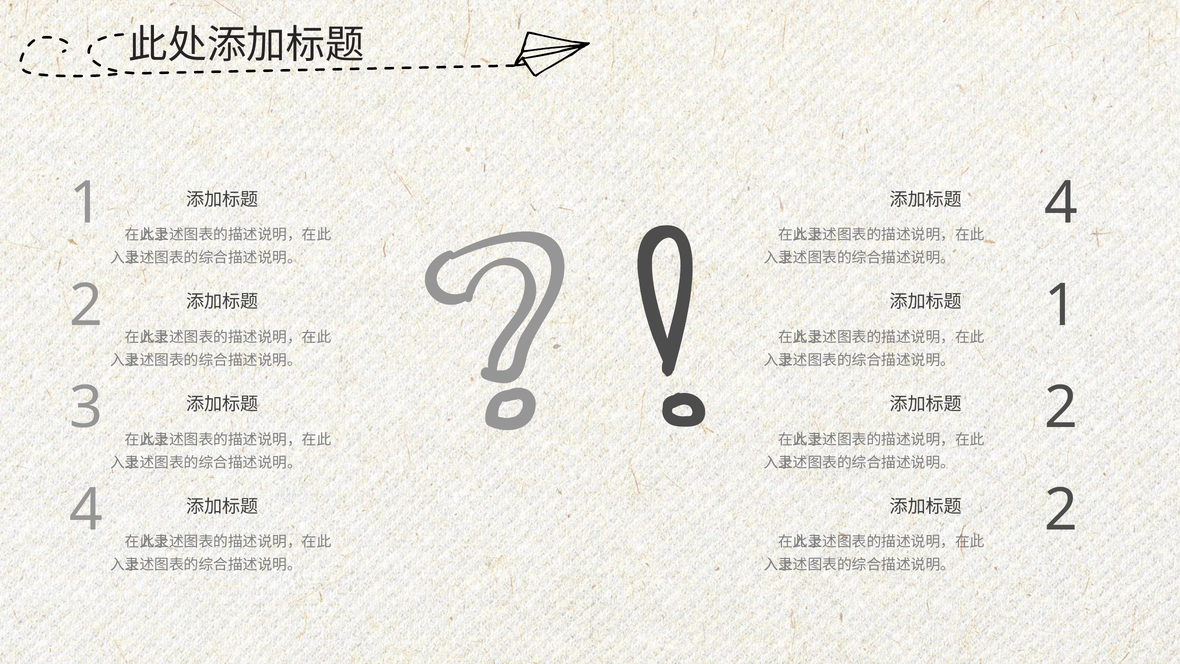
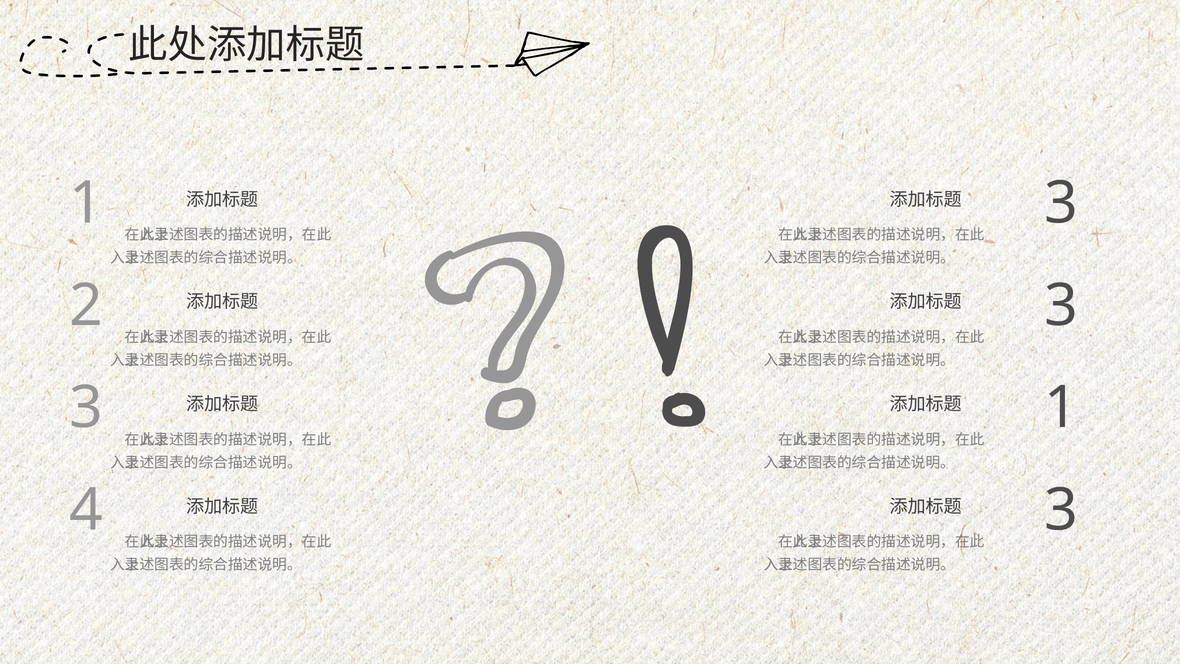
4: 4 -> 3 (1061, 203)
1: 1 -> 3 (1061, 305)
2: 2 -> 1 (1061, 408)
2: 2 -> 3 (1061, 510)
